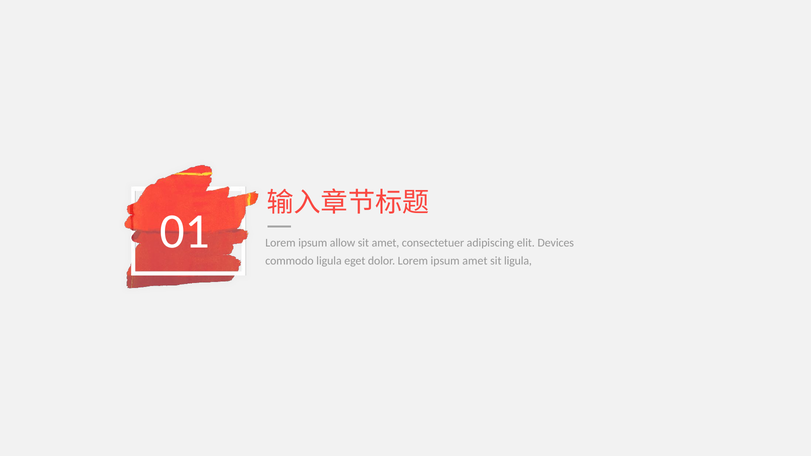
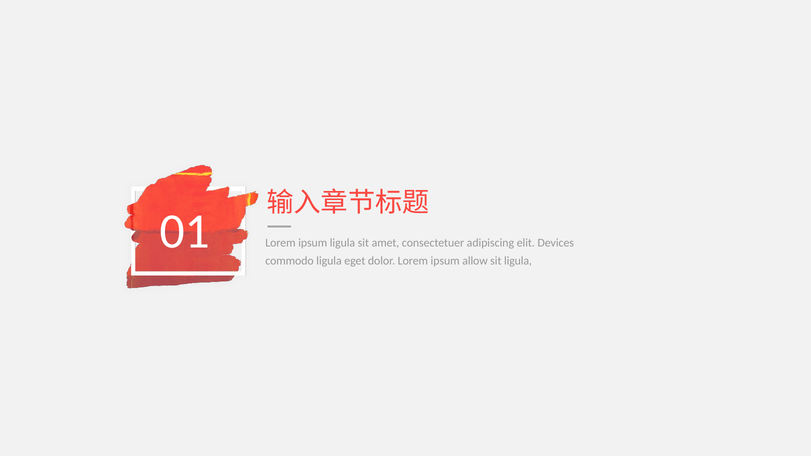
ipsum allow: allow -> ligula (342, 243)
ipsum amet: amet -> allow (475, 261)
